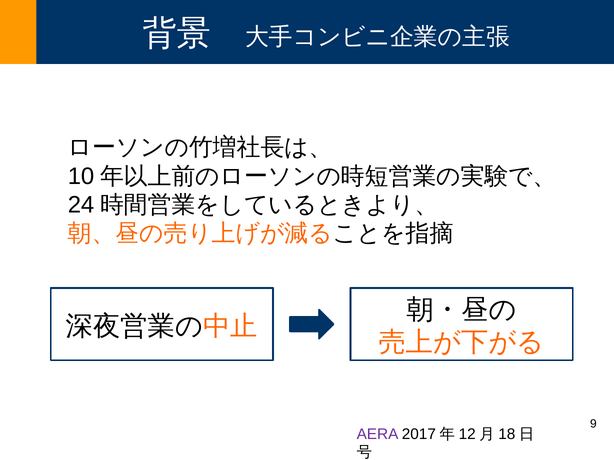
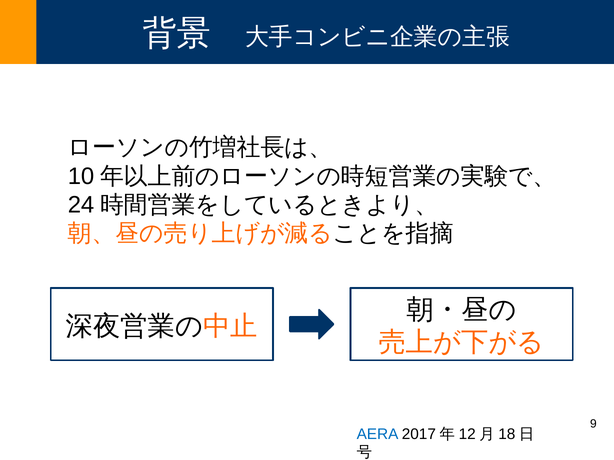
AERA colour: purple -> blue (377, 434)
